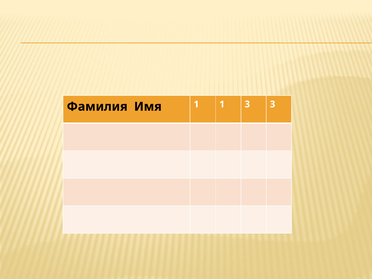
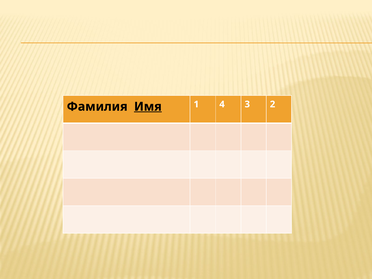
Имя underline: none -> present (148, 107)
1 1: 1 -> 4 (222, 104)
3 3: 3 -> 2 (273, 104)
